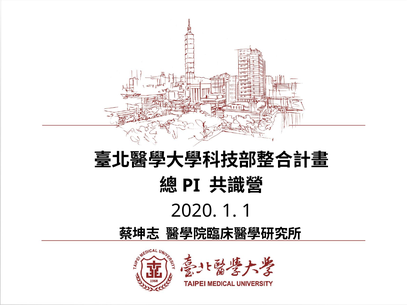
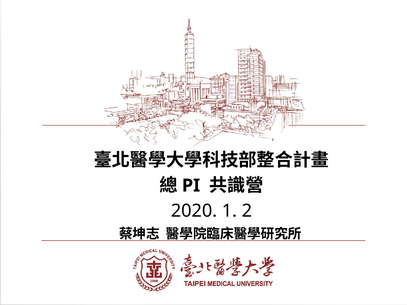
1 1: 1 -> 2 (247, 211)
